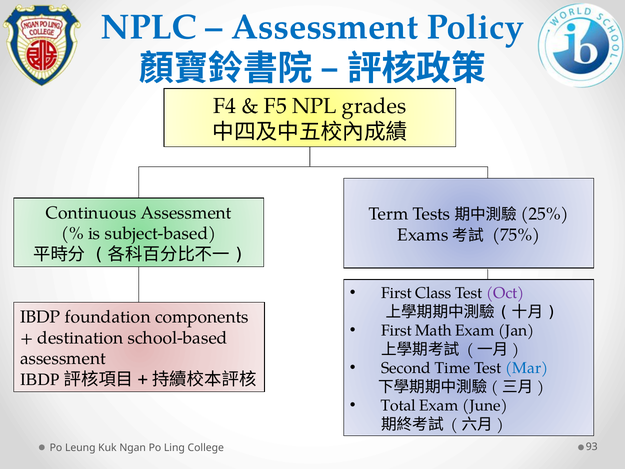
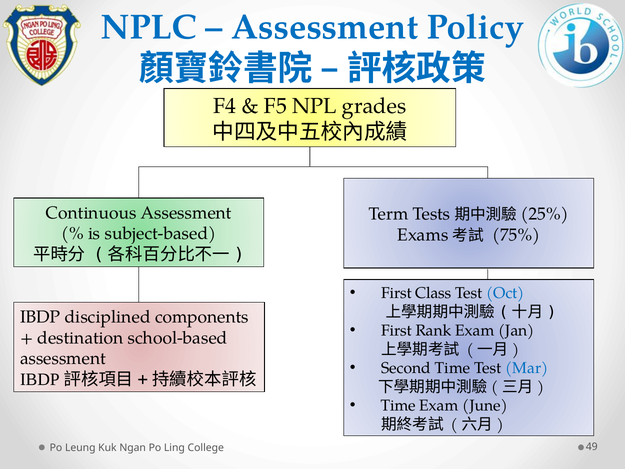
Oct colour: purple -> blue (505, 293)
foundation: foundation -> disciplined (108, 317)
Math: Math -> Rank (433, 330)
Total: Total -> Time (398, 405)
93: 93 -> 49 (592, 447)
